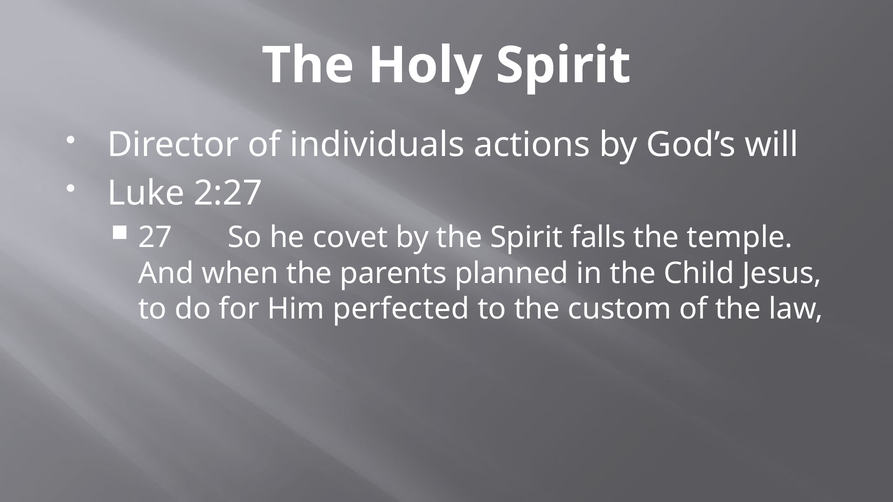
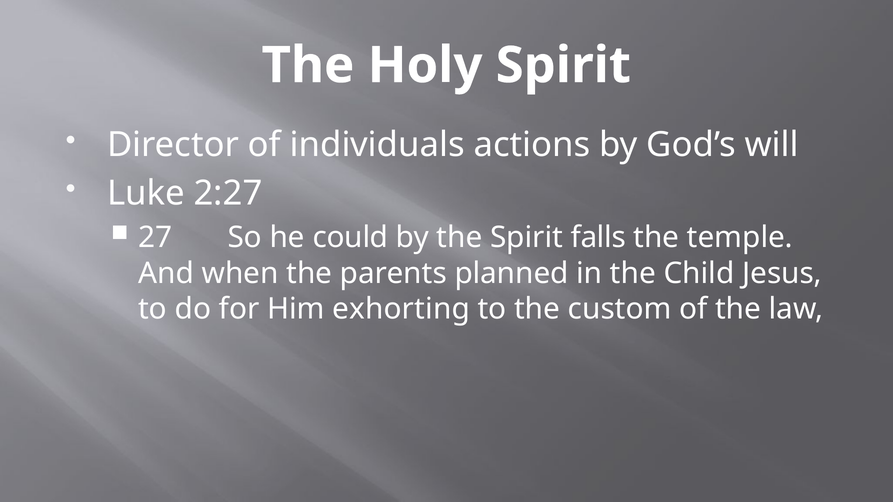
covet: covet -> could (350, 238)
perfected: perfected -> exhorting (401, 309)
